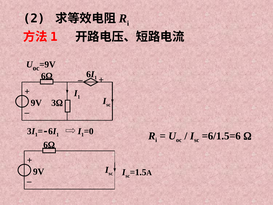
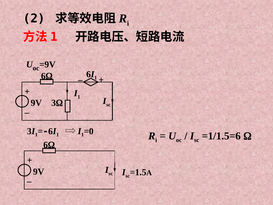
=6/1.5=6: =6/1.5=6 -> =1/1.5=6 (221, 136)
